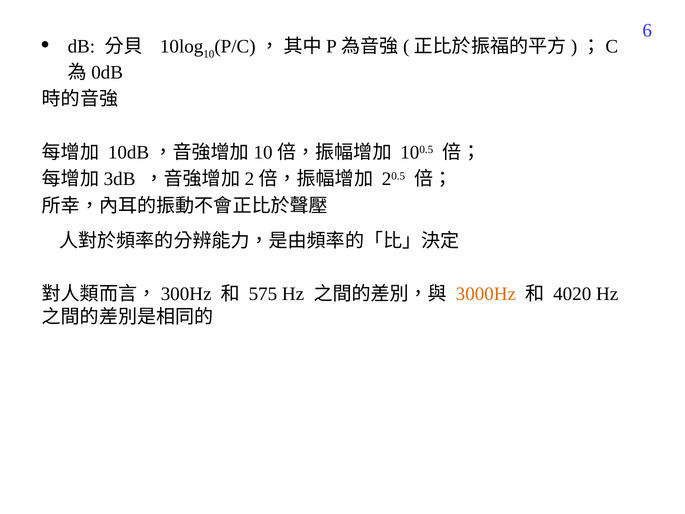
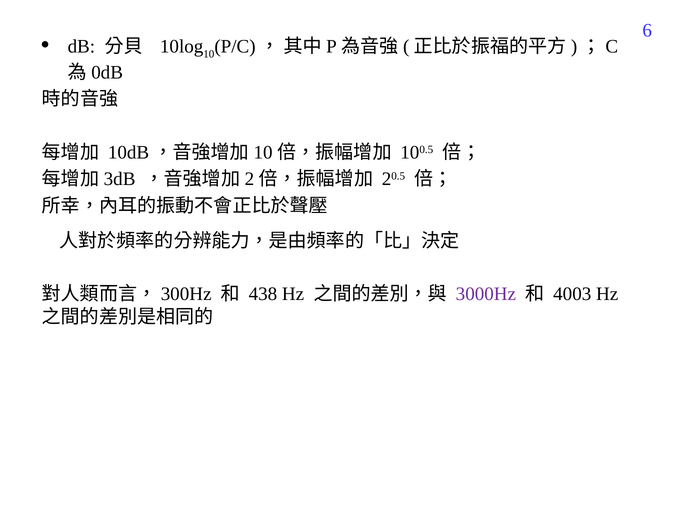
575: 575 -> 438 (263, 294)
3000Hz colour: orange -> purple (486, 294)
4020: 4020 -> 4003 (572, 294)
